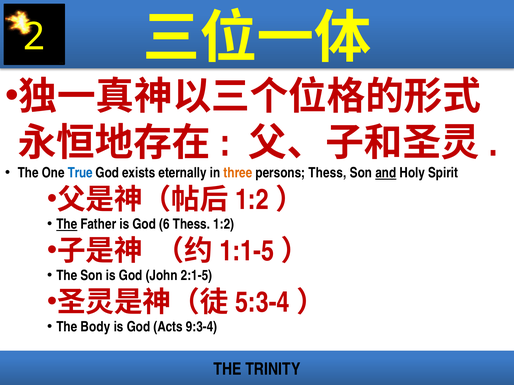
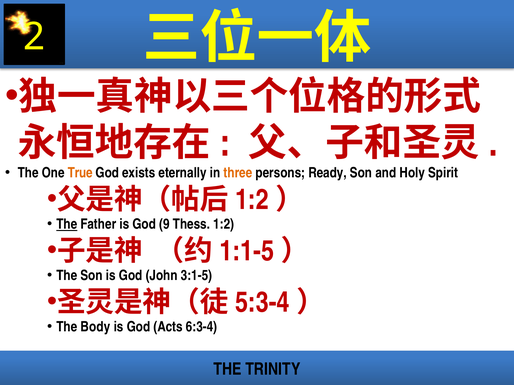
True colour: blue -> orange (80, 173)
persons Thess: Thess -> Ready (328, 173)
and underline: present -> none (386, 173)
6: 6 -> 9 (164, 225)
2:1-5: 2:1-5 -> 3:1-5 (196, 276)
9:3-4: 9:3-4 -> 6:3-4 (202, 327)
